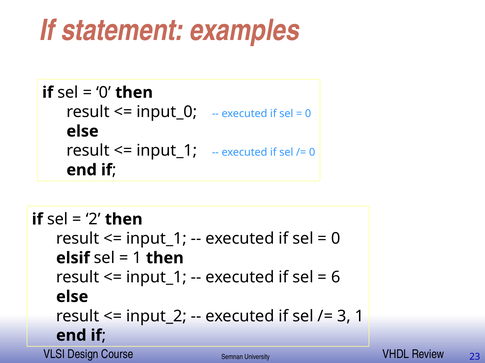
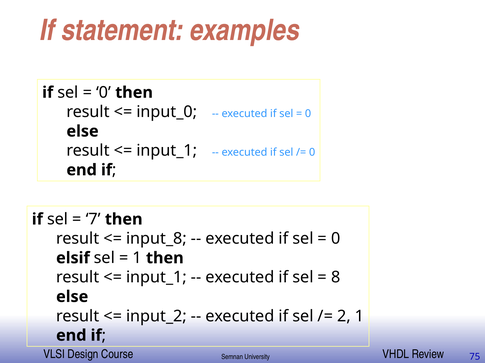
2: 2 -> 7 (93, 220)
input_1: input_1 -> input_8 (156, 239)
6: 6 -> 8 (336, 278)
3: 3 -> 2 (344, 317)
23: 23 -> 75 (475, 358)
